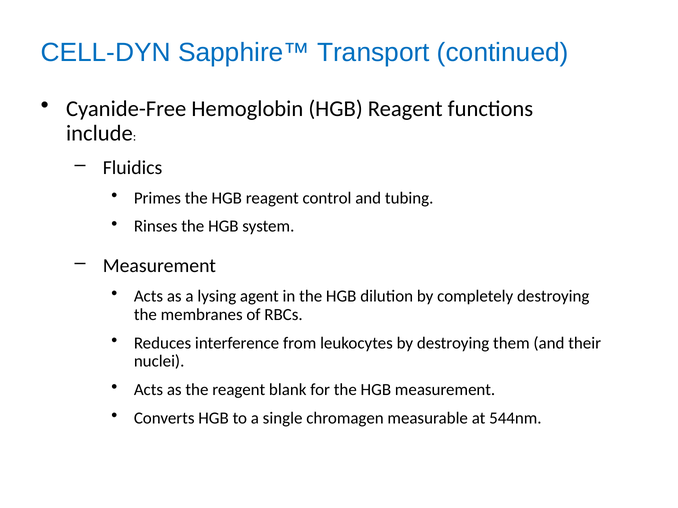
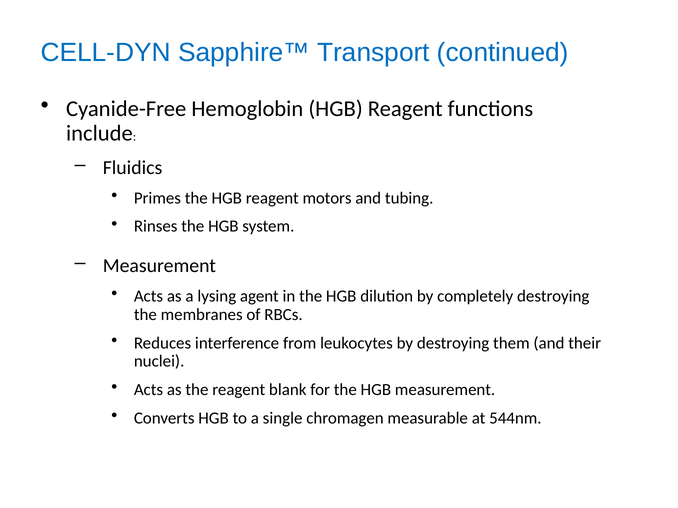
control: control -> motors (327, 198)
